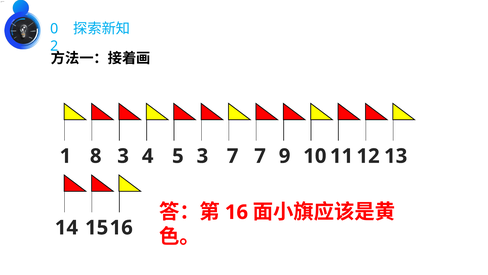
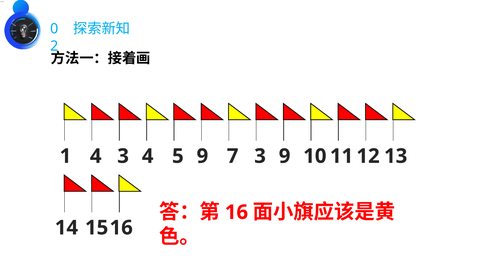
1 8: 8 -> 4 (96, 156)
5 3: 3 -> 9 (202, 156)
7 7: 7 -> 3 (260, 156)
